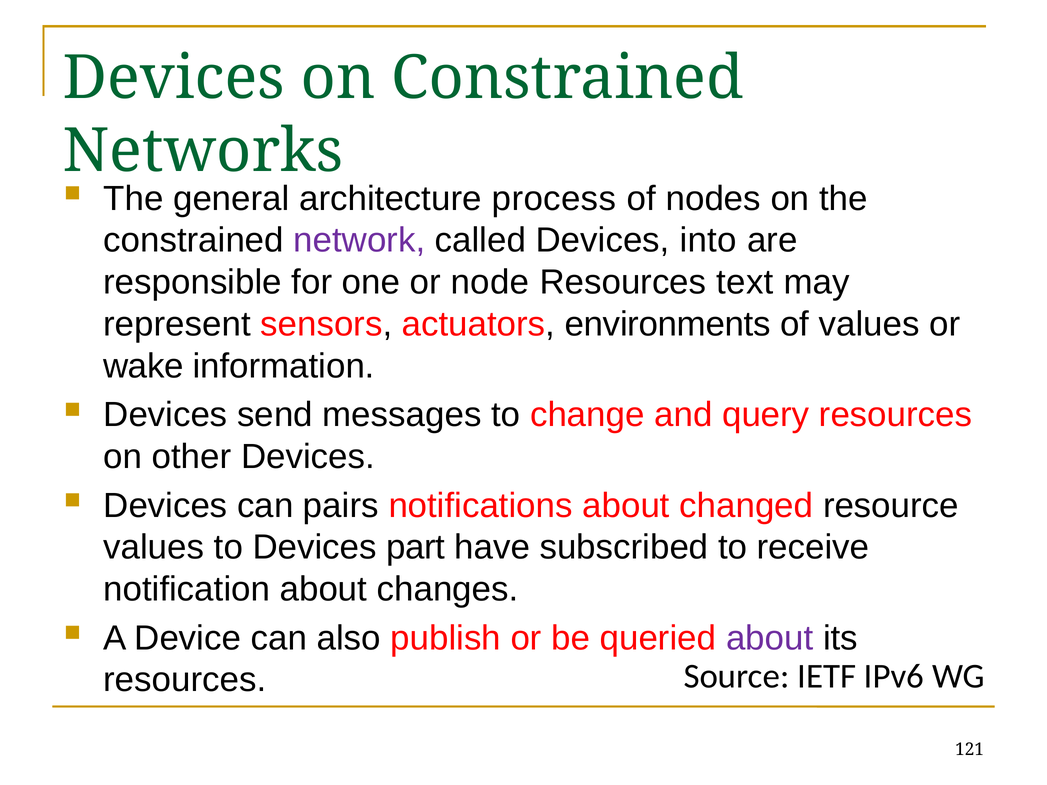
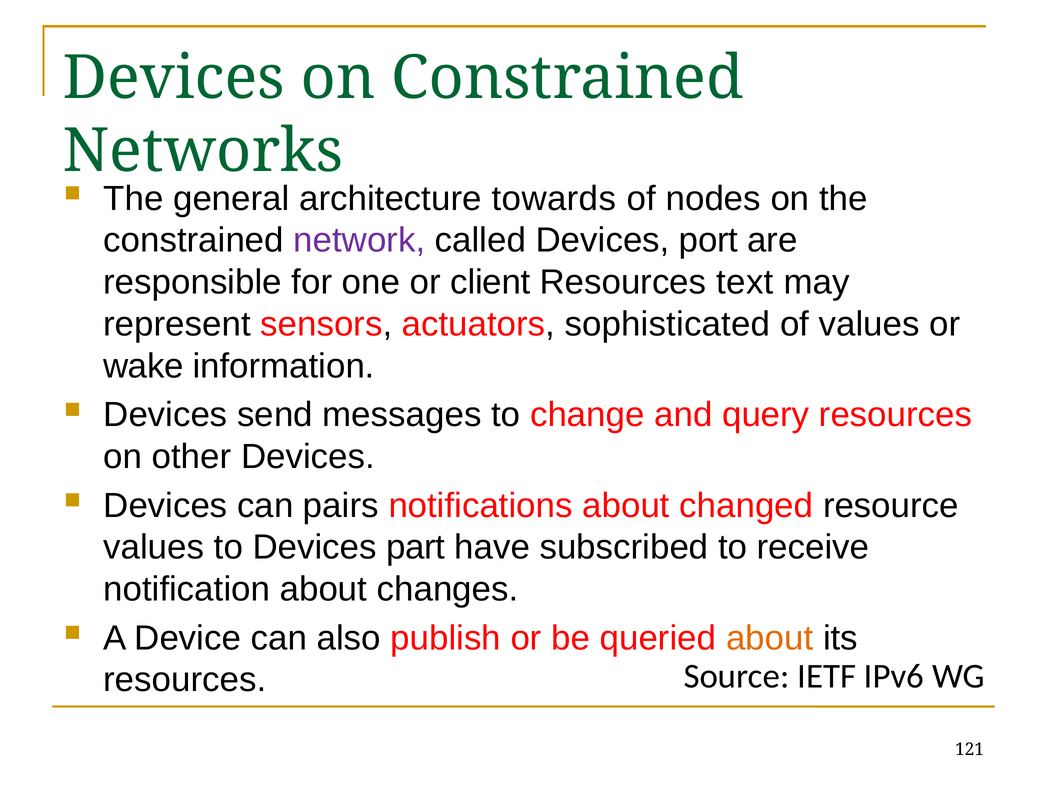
process: process -> towards (554, 199)
into: into -> port (709, 240)
node: node -> client (490, 282)
environments: environments -> sophisticated (667, 324)
about colour: purple -> orange (770, 638)
